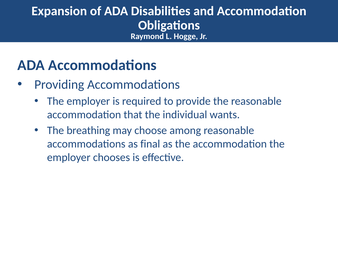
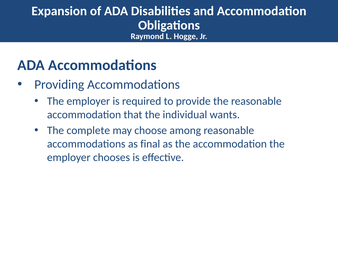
breathing: breathing -> complete (88, 131)
